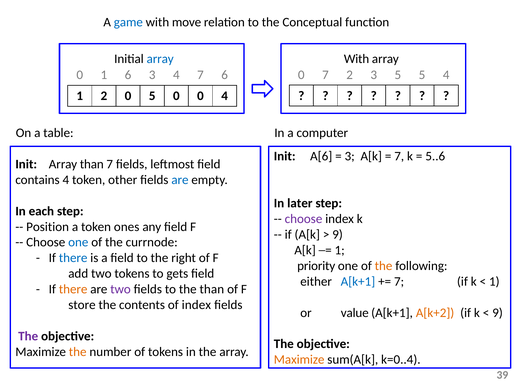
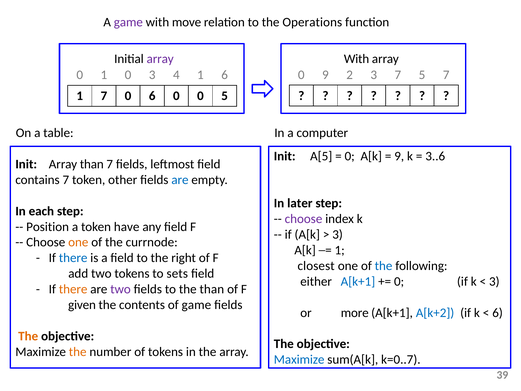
game colour: blue -> purple (128, 22)
Conceptual: Conceptual -> Operations (312, 22)
array colour: blue -> purple (160, 59)
1 6: 6 -> 0 (128, 75)
4 7: 7 -> 1 (200, 75)
0 7: 7 -> 9 (325, 75)
3 5: 5 -> 7 (398, 75)
5 4: 4 -> 7 (446, 75)
1 2: 2 -> 7 (104, 96)
0 5: 5 -> 6 (152, 96)
0 4: 4 -> 5 (225, 96)
A[6: A[6 -> A[5 (321, 156)
3: 3 -> 0 (350, 156)
7: 7 -> 9 (399, 156)
5..6: 5..6 -> 3..6 (435, 156)
contains 4: 4 -> 7 (66, 180)
ones: ones -> have (127, 227)
9: 9 -> 3 (338, 234)
one colour: blue -> orange (78, 242)
priority: priority -> closest (316, 266)
the colour: orange -> blue (384, 266)
gets: gets -> sets (177, 273)
7: 7 -> 0 (399, 281)
1: 1 -> 3 (494, 281)
store: store -> given (82, 305)
of index: index -> game (196, 305)
value: value -> more (355, 313)
A[k+2 colour: orange -> blue (435, 313)
9: 9 -> 6 (498, 313)
The colour: purple -> orange (28, 336)
Maximize colour: orange -> blue (299, 359)
k=0..4: k=0..4 -> k=0..7 (401, 359)
